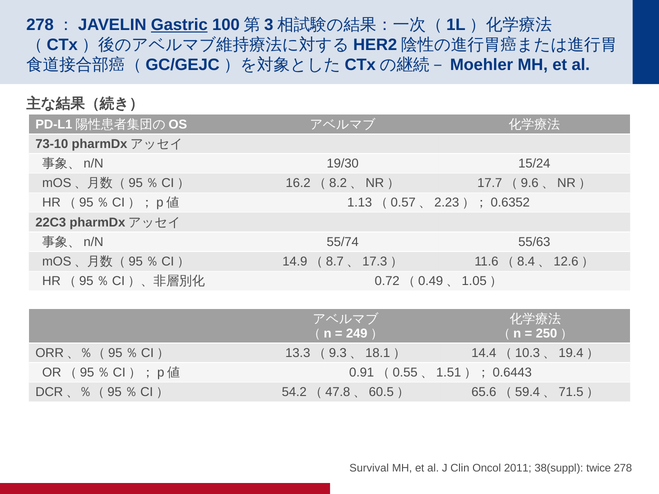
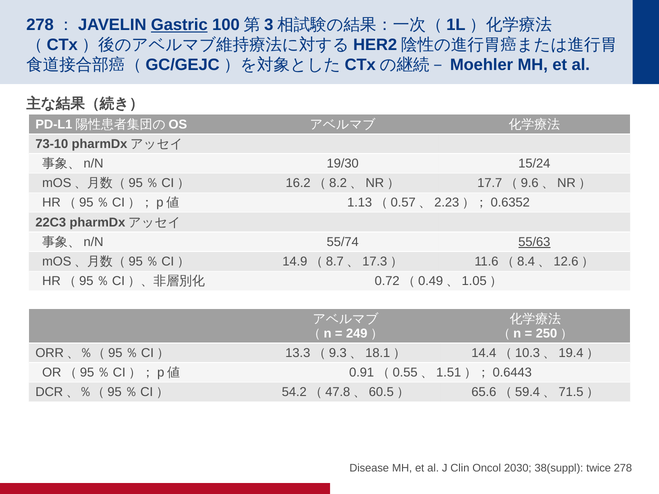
55/63 underline: none -> present (534, 242)
Survival: Survival -> Disease (369, 469)
2011: 2011 -> 2030 (518, 469)
